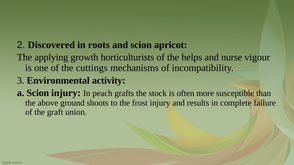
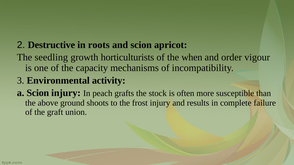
Discovered: Discovered -> Destructive (51, 45)
applying: applying -> seedling (51, 57)
helps: helps -> when (192, 57)
nurse: nurse -> order (232, 57)
cuttings: cuttings -> capacity (92, 68)
